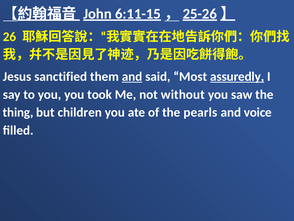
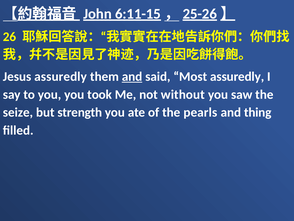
Jesus sanctified: sanctified -> assuredly (61, 76)
assuredly underline: present -> none (237, 76)
thing: thing -> seize (18, 112)
children: children -> strength (80, 112)
voice: voice -> thing (258, 112)
